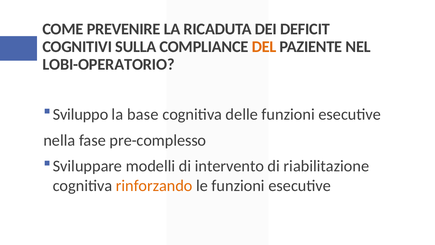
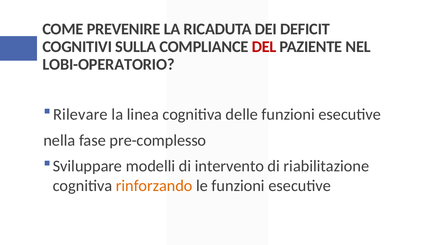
DEL colour: orange -> red (264, 47)
Sviluppo: Sviluppo -> Rilevare (80, 114)
base: base -> linea (143, 114)
